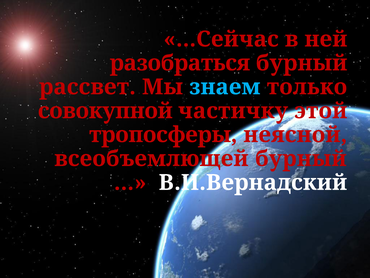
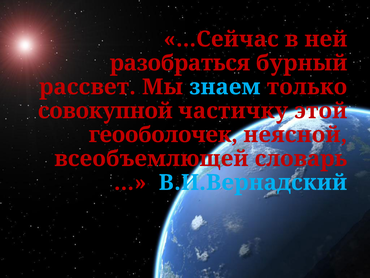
тропосферы: тропосферы -> геооболочек (163, 135)
всеобъемлющей бурный: бурный -> словарь (301, 158)
В.И.Вернадский colour: white -> light blue (253, 182)
